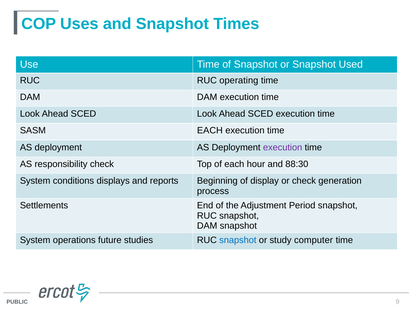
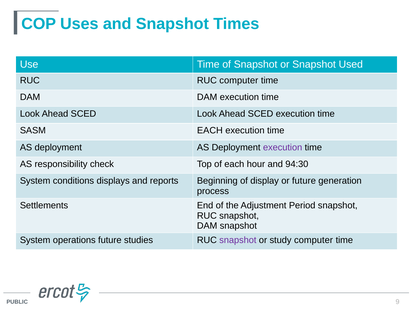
RUC operating: operating -> computer (239, 80)
88:30: 88:30 -> 94:30 (297, 164)
or check: check -> future (304, 181)
snapshot colour: blue -> purple (238, 240)
